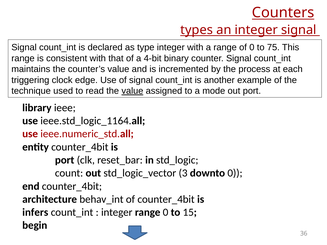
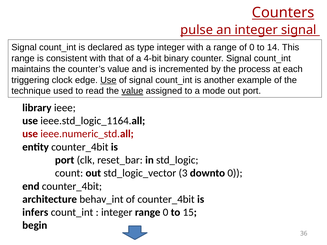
types: types -> pulse (197, 30)
75: 75 -> 14 (273, 47)
Use underline: none -> present (108, 80)
